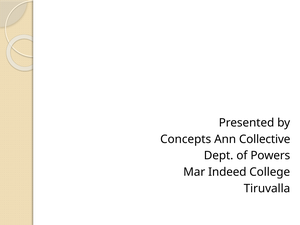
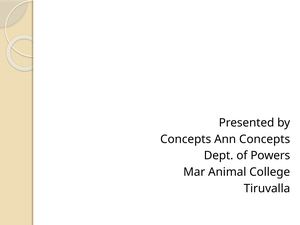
Ann Collective: Collective -> Concepts (265, 139)
Indeed: Indeed -> Animal (227, 172)
